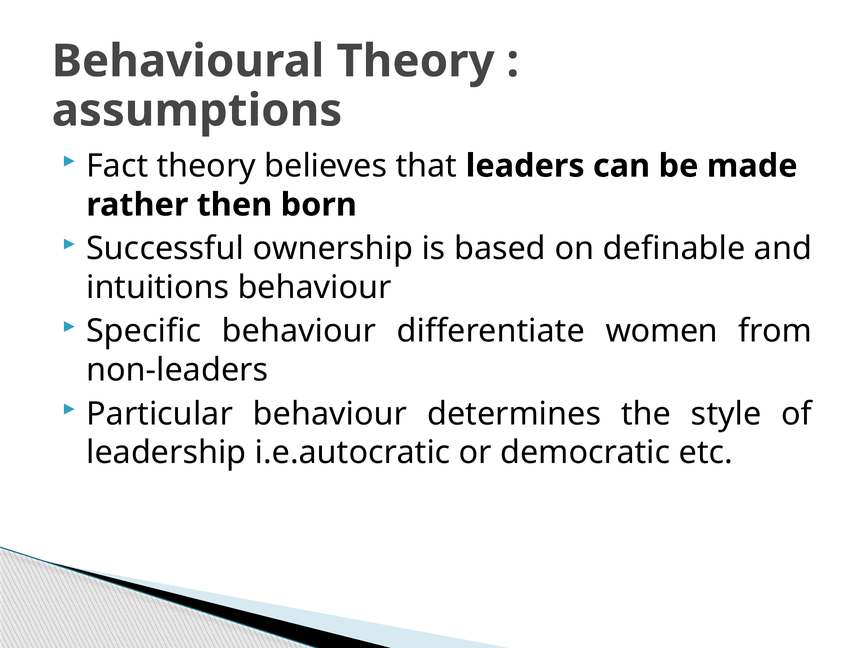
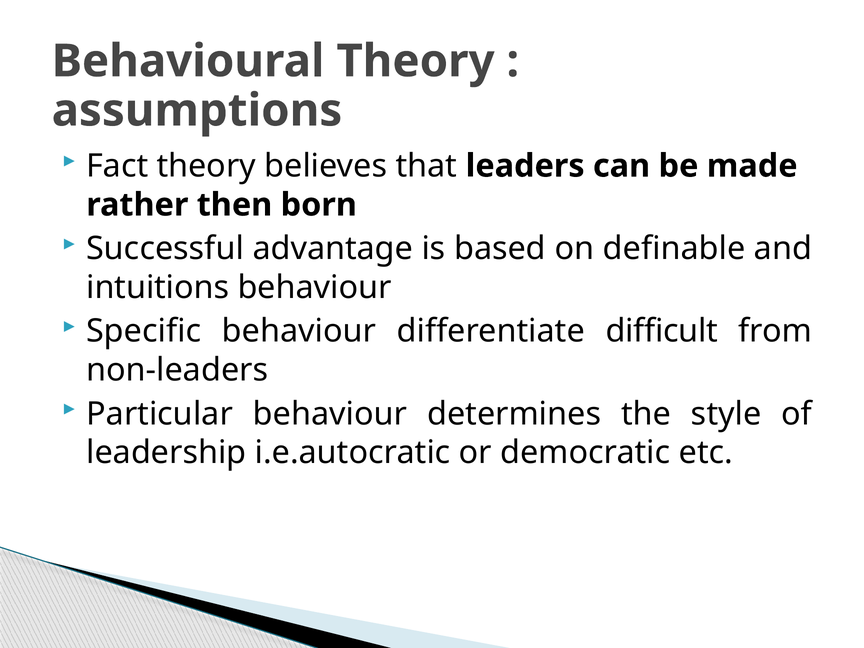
ownership: ownership -> advantage (333, 249)
women: women -> difficult (662, 331)
